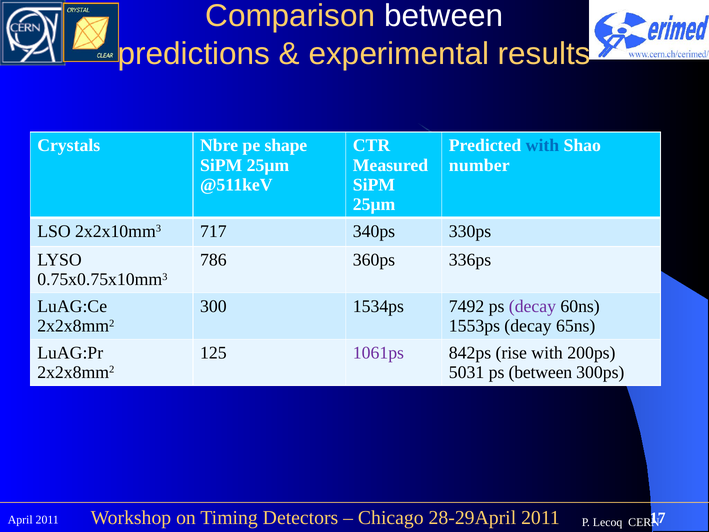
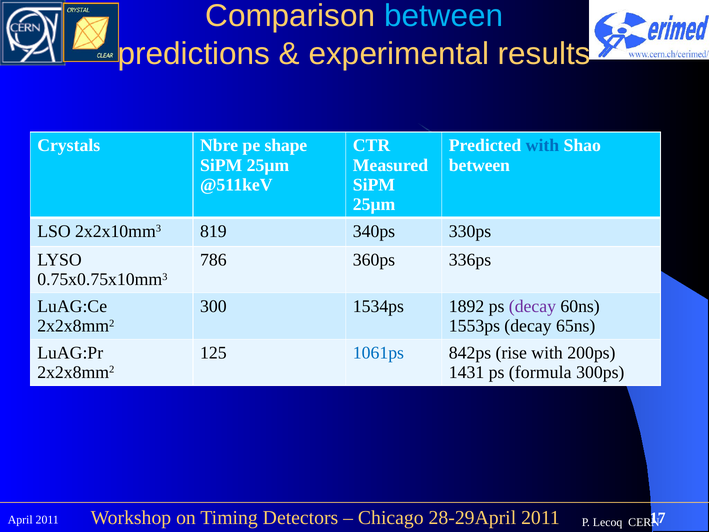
between colour: white -> light blue (444, 16)
number: number -> between (479, 165)
717: 717 -> 819 (213, 231)
7492: 7492 -> 1892 (467, 306)
1061ps colour: purple -> blue (378, 353)
5031: 5031 -> 1431 (467, 372)
ps between: between -> formula (540, 372)
